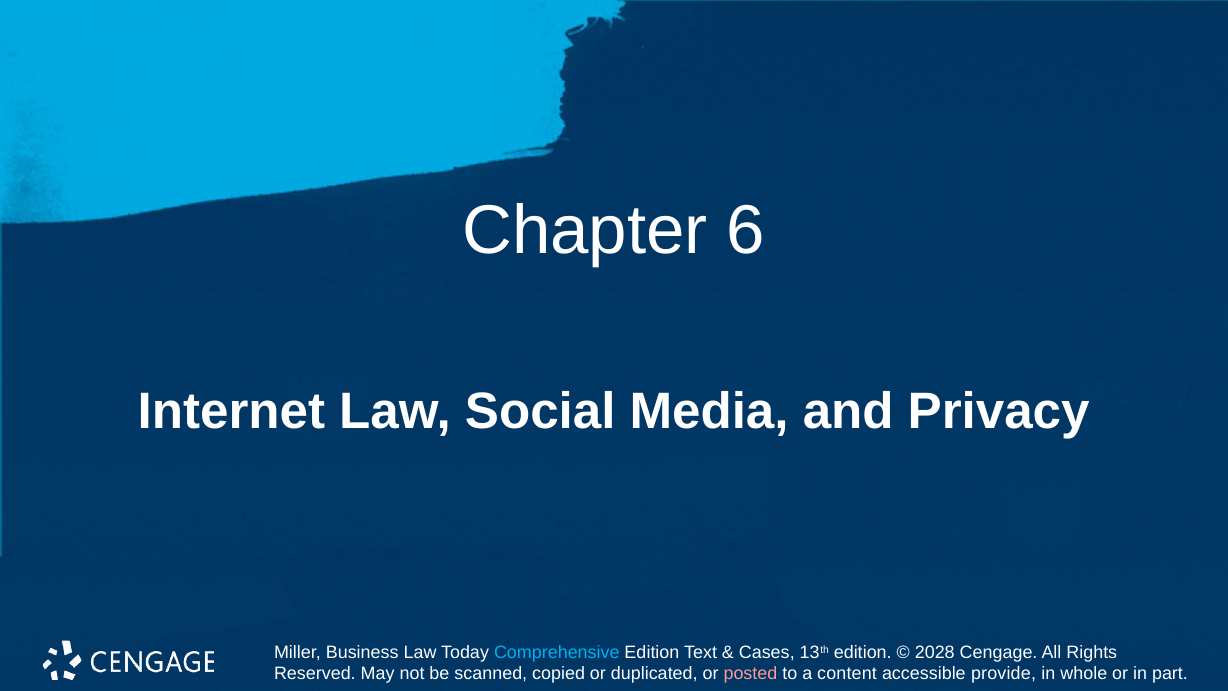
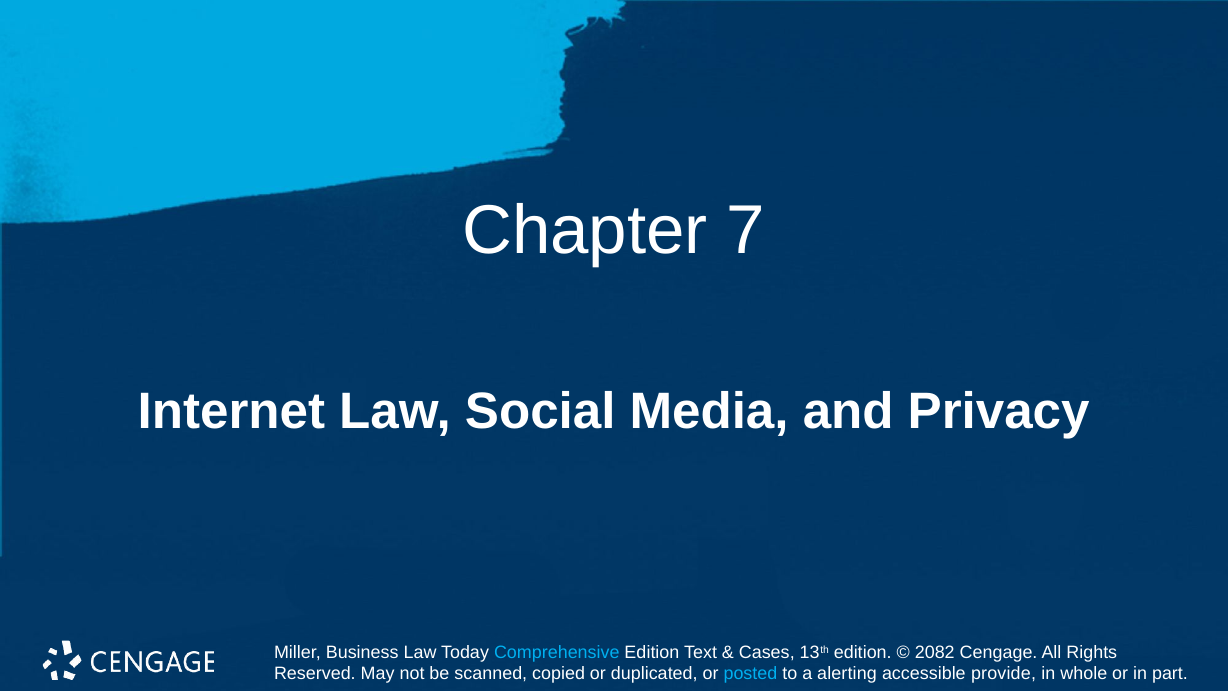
6: 6 -> 7 (746, 231)
2028: 2028 -> 2082 (935, 652)
posted colour: pink -> light blue (750, 674)
content: content -> alerting (847, 674)
